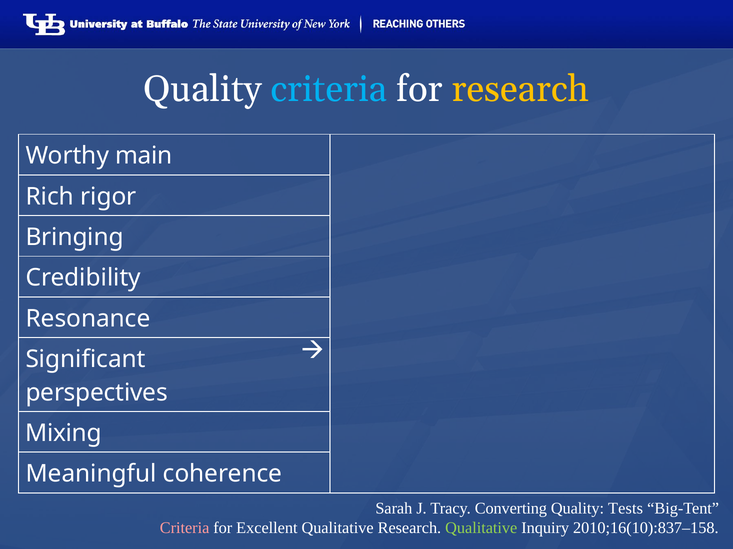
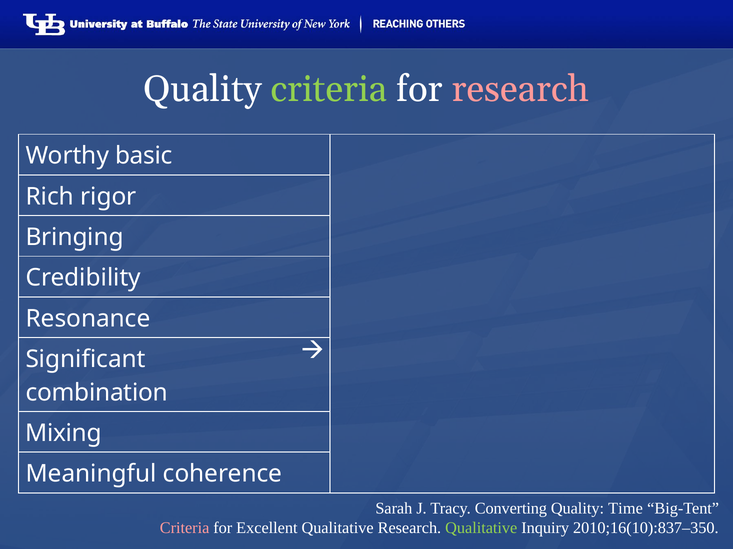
criteria colour: light blue -> light green (329, 89)
research colour: yellow -> pink (520, 89)
main: main -> basic (144, 156)
perspectives: perspectives -> combination (97, 393)
Tests: Tests -> Time (626, 509)
2010;16(10):837–158: 2010;16(10):837–158 -> 2010;16(10):837–350 (646, 529)
